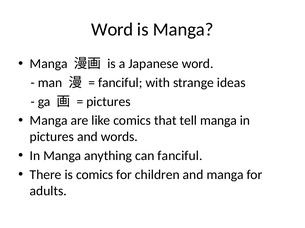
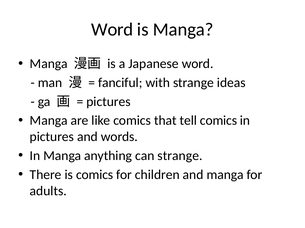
tell manga: manga -> comics (219, 121)
can fanciful: fanciful -> strange (180, 156)
